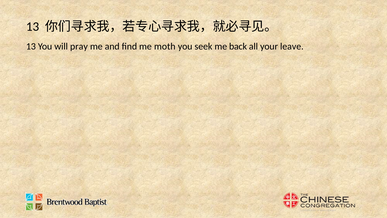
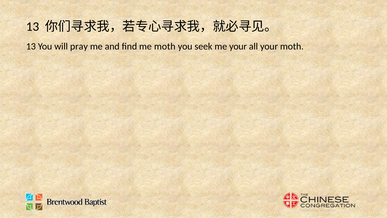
me back: back -> your (238, 46)
your leave: leave -> moth (292, 46)
